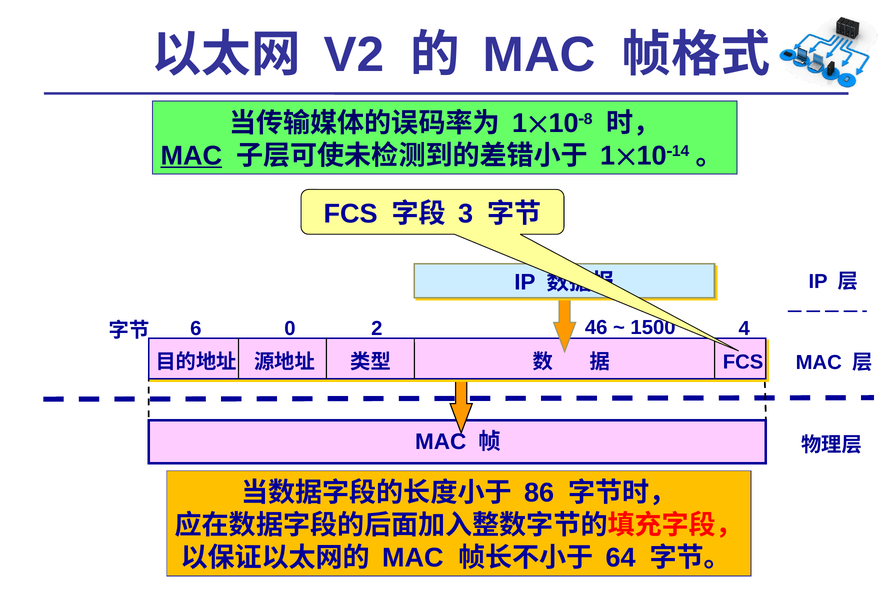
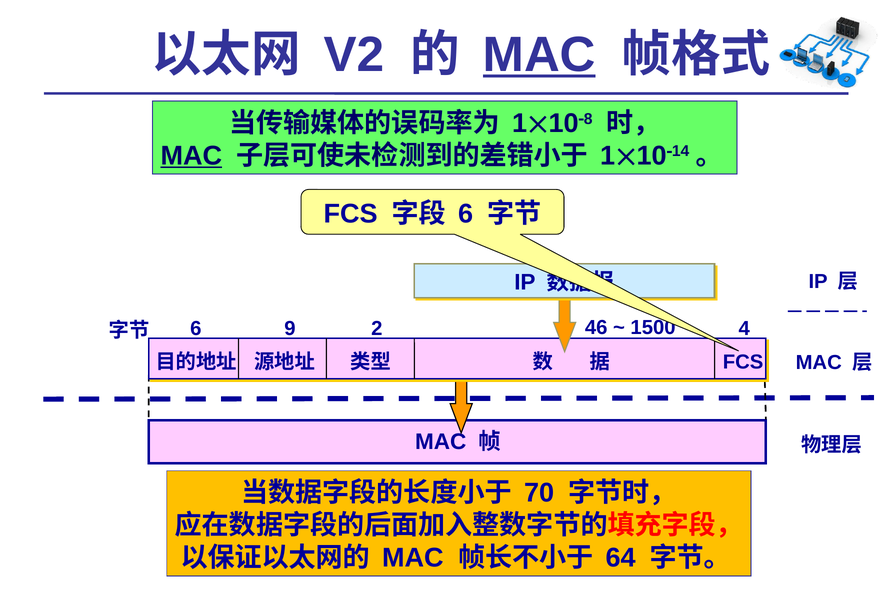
MAC underline: none -> present (539, 55)
3: 3 -> 6 (466, 214)
0: 0 -> 9 (290, 328)
86: 86 -> 70 (539, 492)
